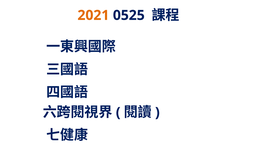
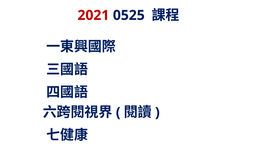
2021 colour: orange -> red (93, 15)
